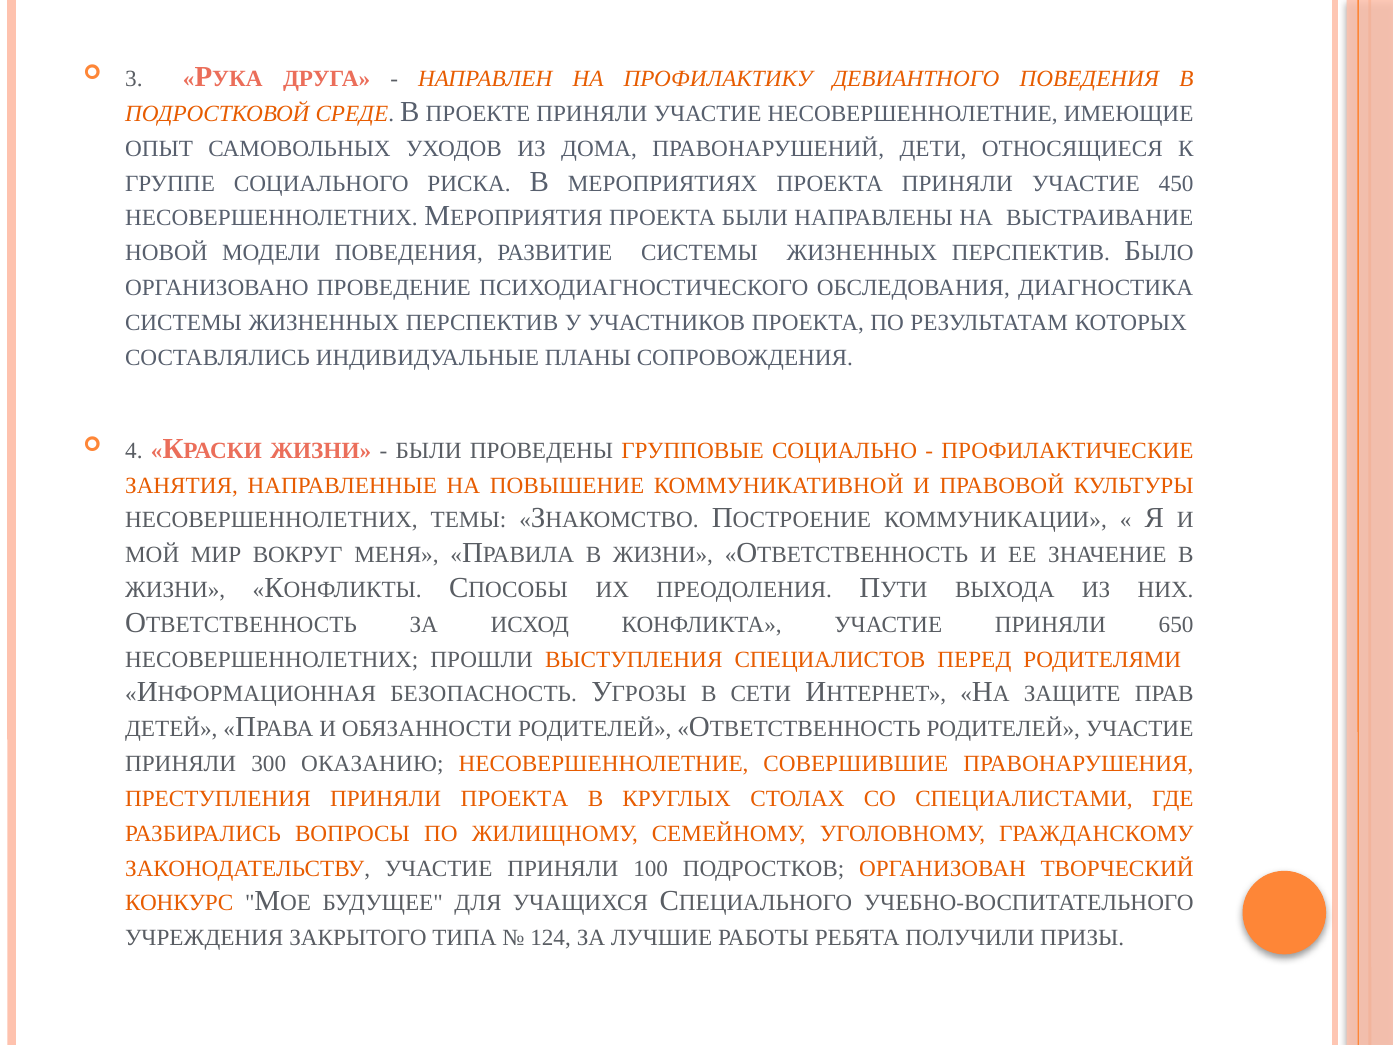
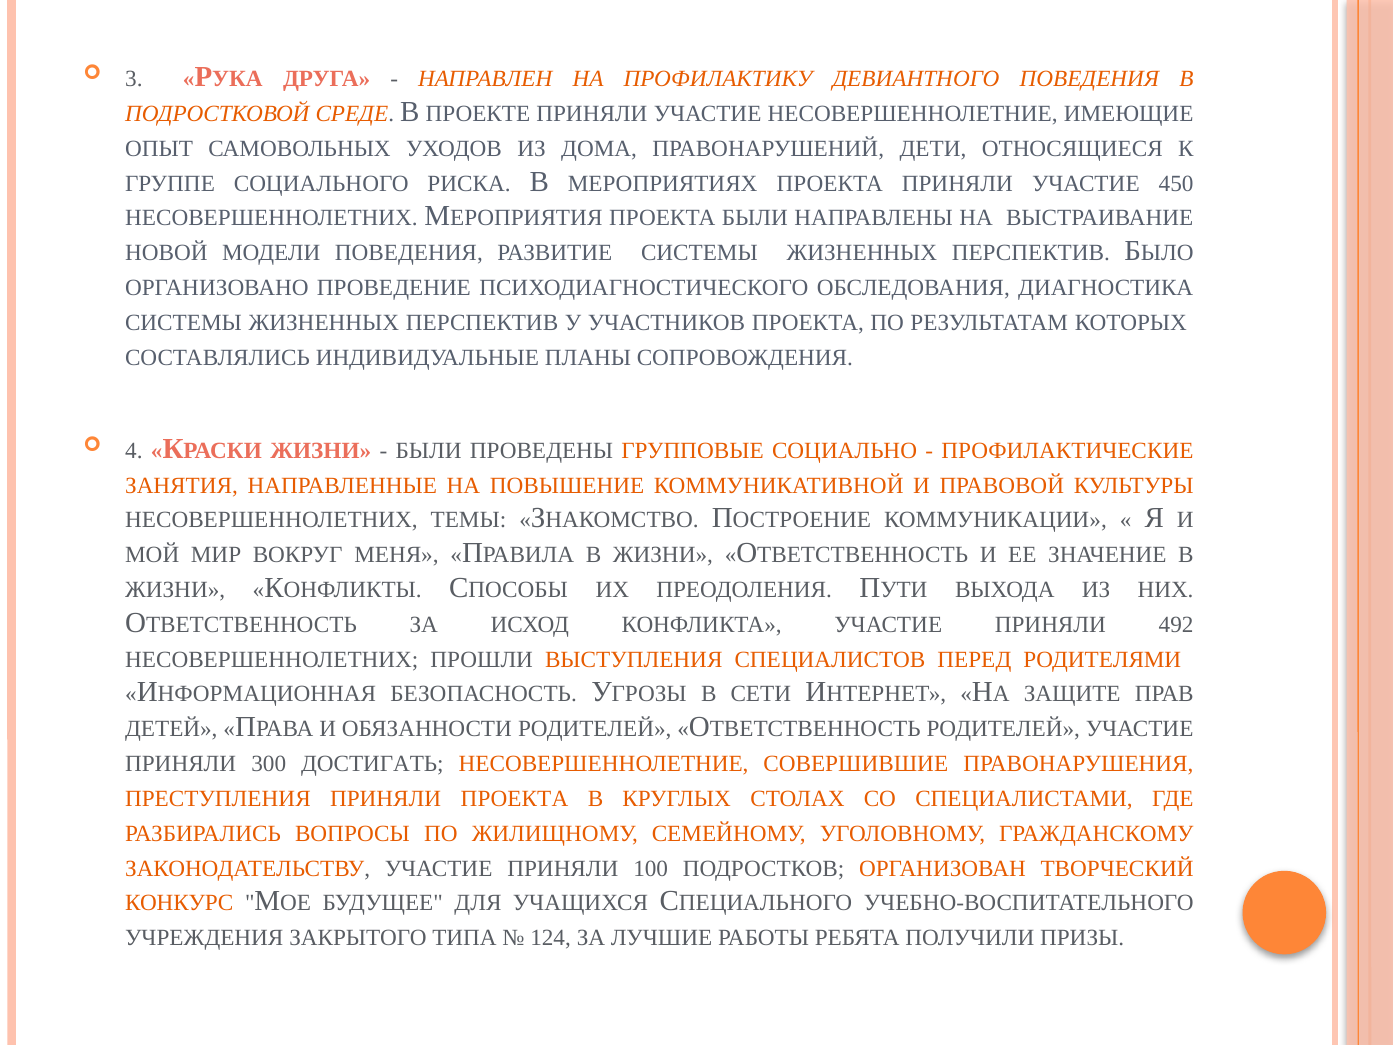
650: 650 -> 492 (1176, 625)
ОКАЗАНИЮ: ОКАЗАНИЮ -> ДОСТИГАТЬ (372, 764)
